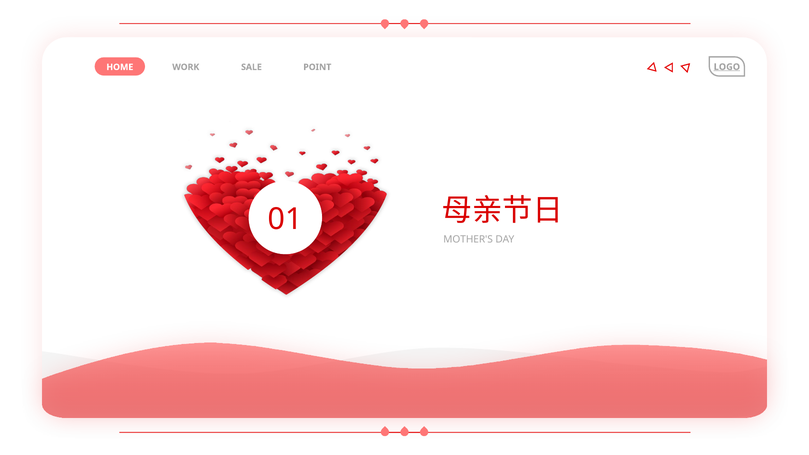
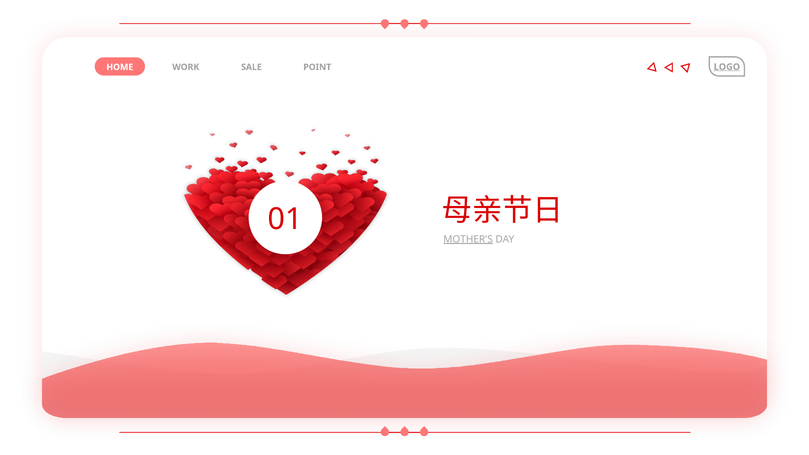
MOTHER'S underline: none -> present (468, 239)
